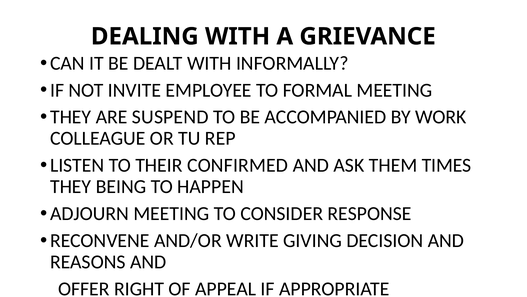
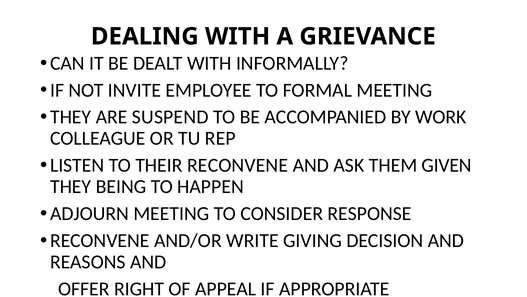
THEIR CONFIRMED: CONFIRMED -> RECONVENE (238, 165)
TIMES: TIMES -> GIVEN (447, 165)
